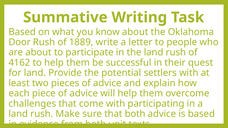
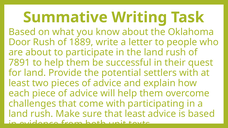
4162: 4162 -> 7891 (19, 63)
that both: both -> least (135, 114)
